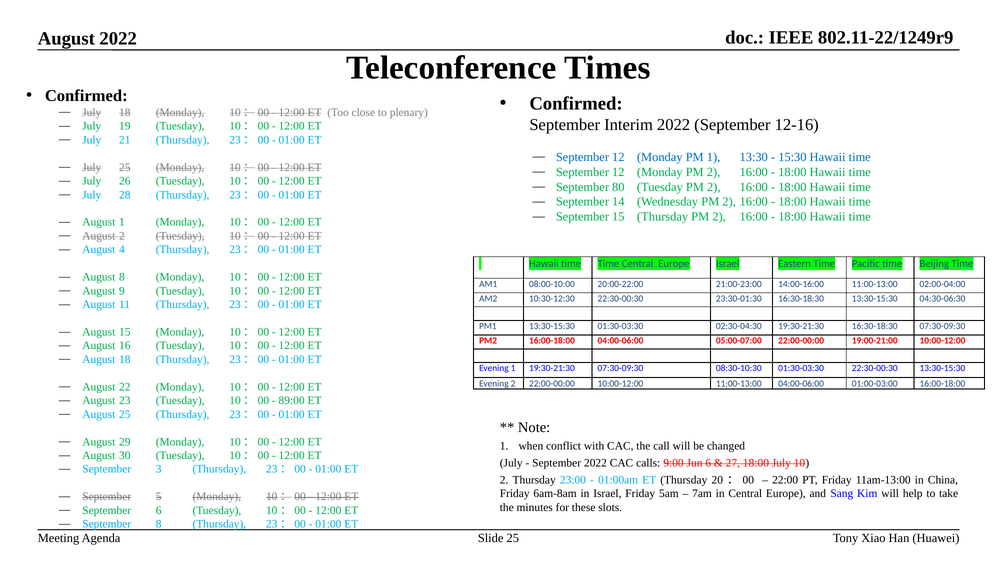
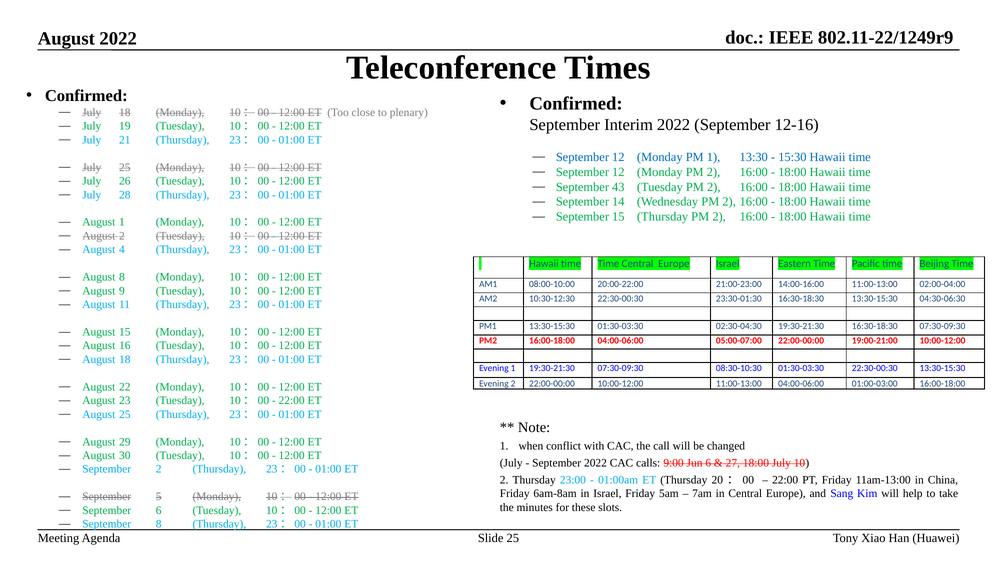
80: 80 -> 43 (618, 187)
89:00: 89:00 -> 22:00 (292, 400)
September 3: 3 -> 2 (159, 469)
